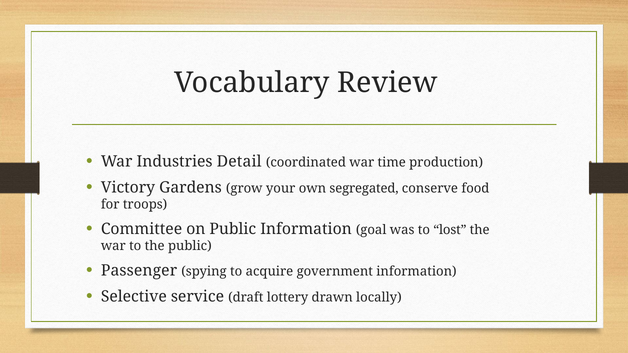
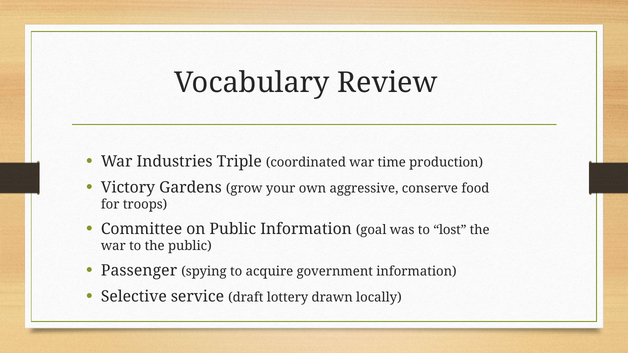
Detail: Detail -> Triple (239, 162)
segregated: segregated -> aggressive (364, 188)
